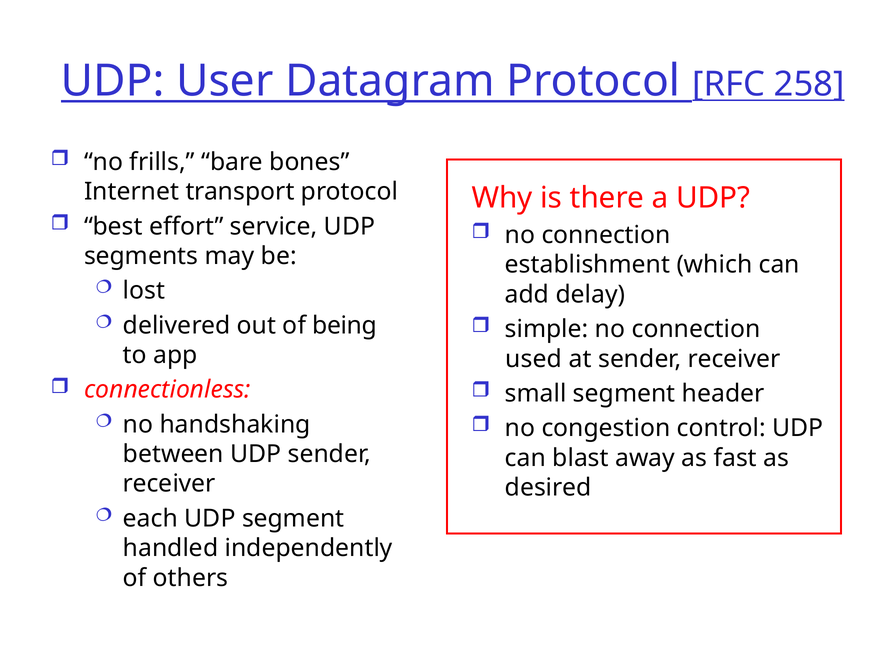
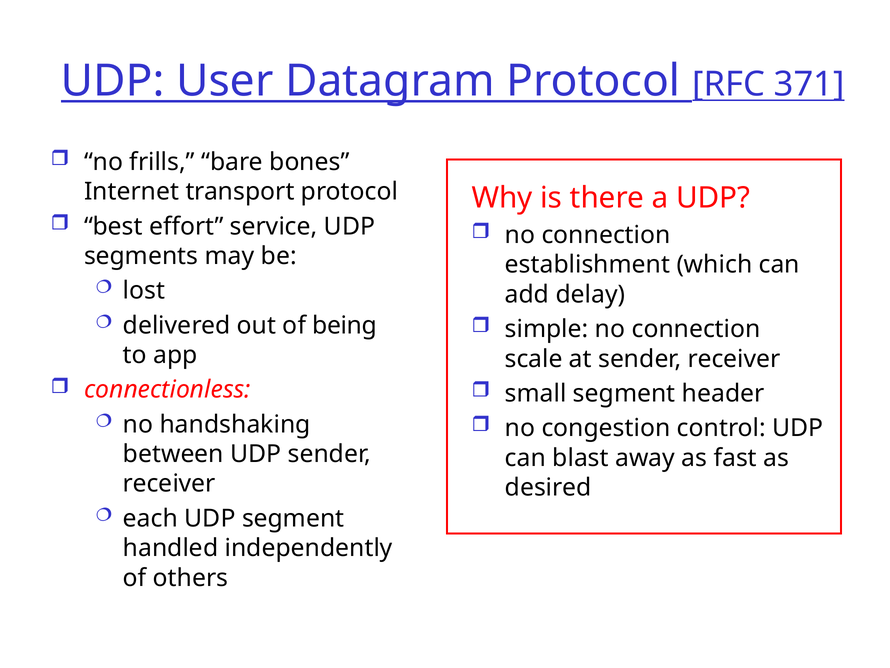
258: 258 -> 371 (809, 84)
used: used -> scale (534, 359)
